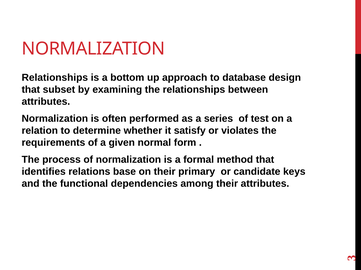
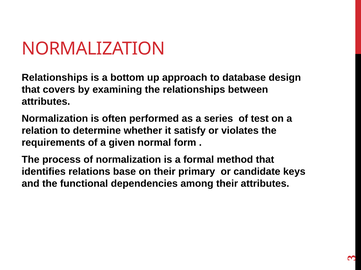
subset: subset -> covers (59, 90)
